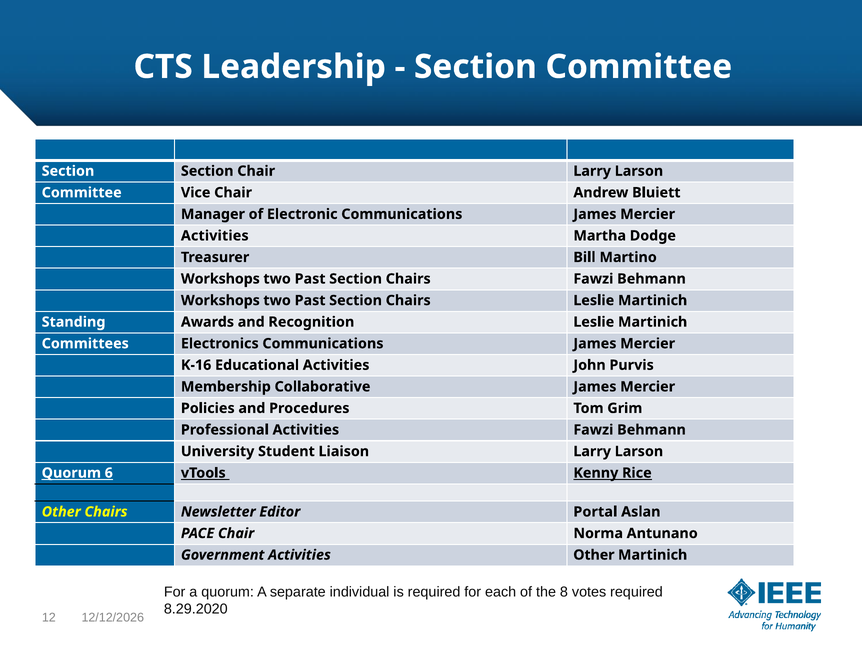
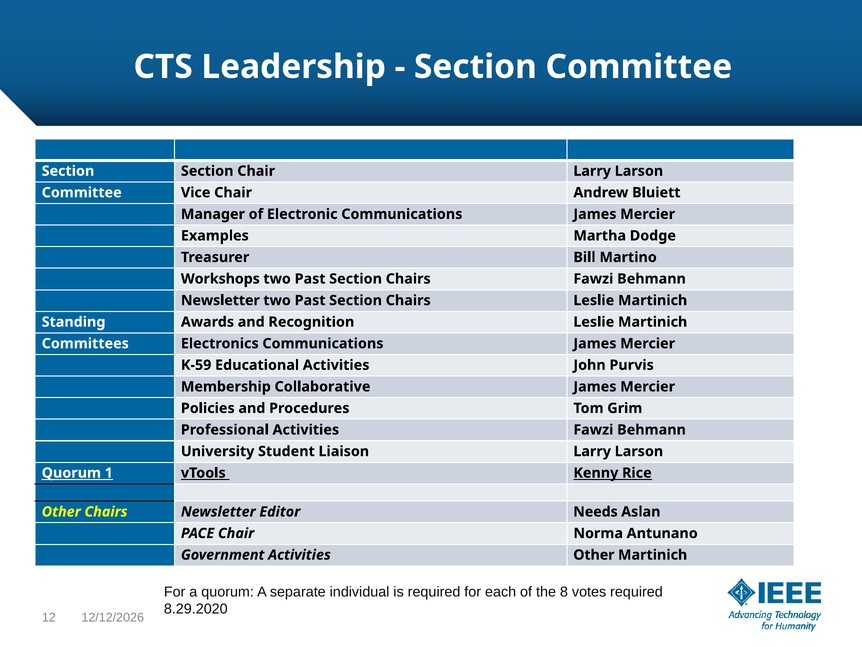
Activities: Activities -> Examples (215, 236)
Workshops: Workshops -> Newsletter (220, 300)
K-16: K-16 -> K-59 (196, 365)
6: 6 -> 1 (109, 473)
Portal: Portal -> Needs (595, 511)
